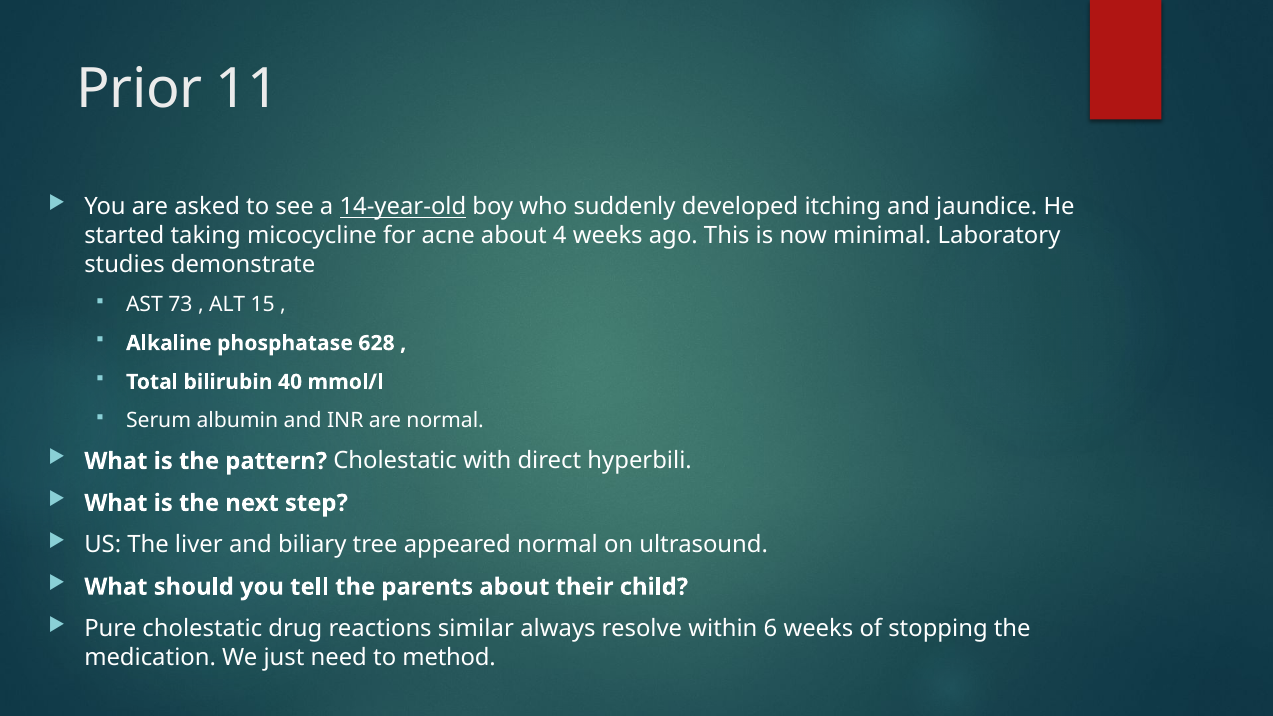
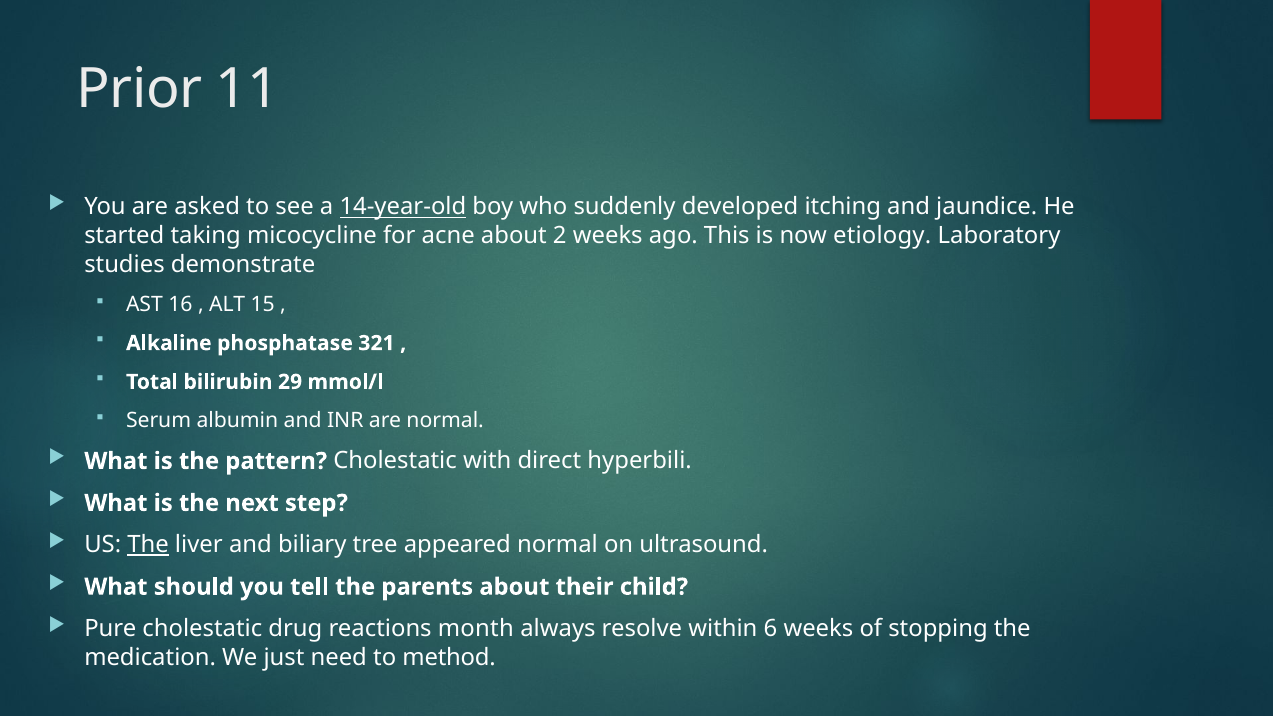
4: 4 -> 2 (560, 236)
minimal: minimal -> etiology (882, 236)
73: 73 -> 16 (180, 304)
628: 628 -> 321 (377, 343)
40: 40 -> 29 (290, 382)
The underline: none -> present (148, 545)
similar: similar -> month (476, 629)
